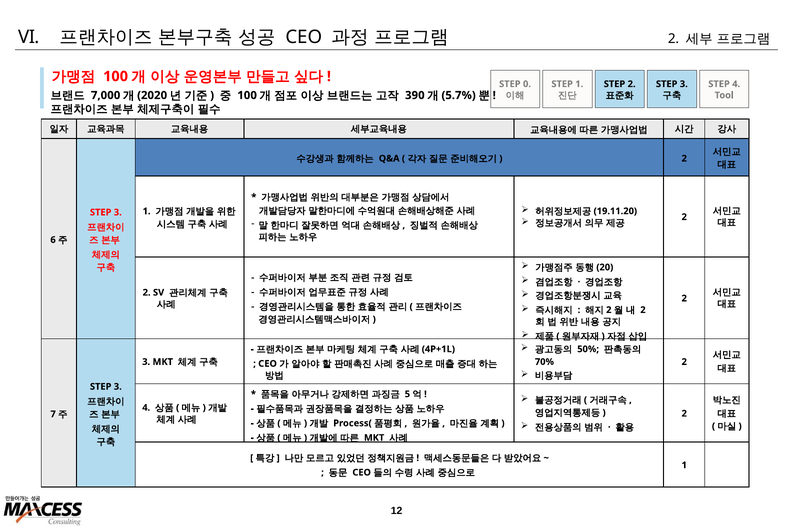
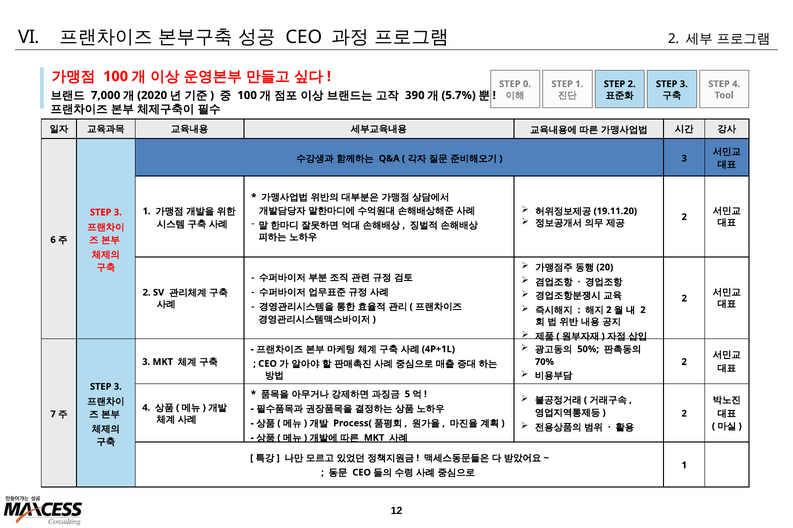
2: 2 -> 3 (684, 159)
